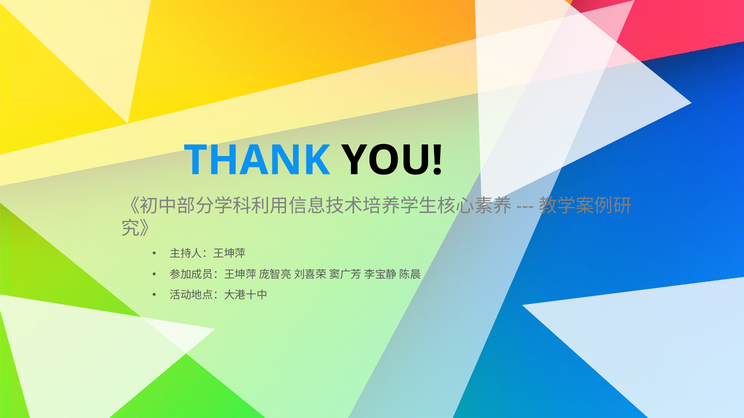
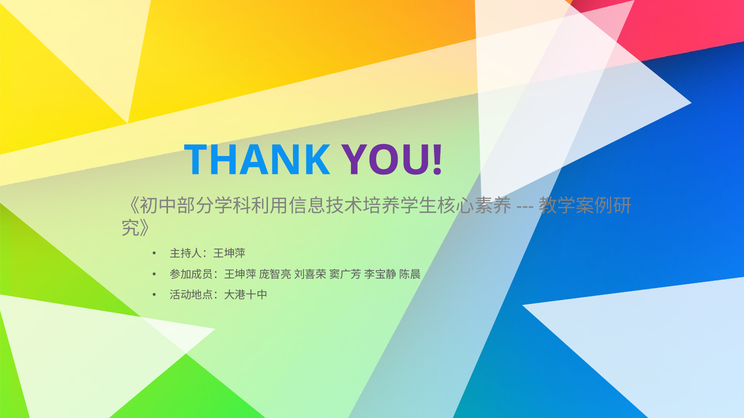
YOU colour: black -> purple (392, 161)
